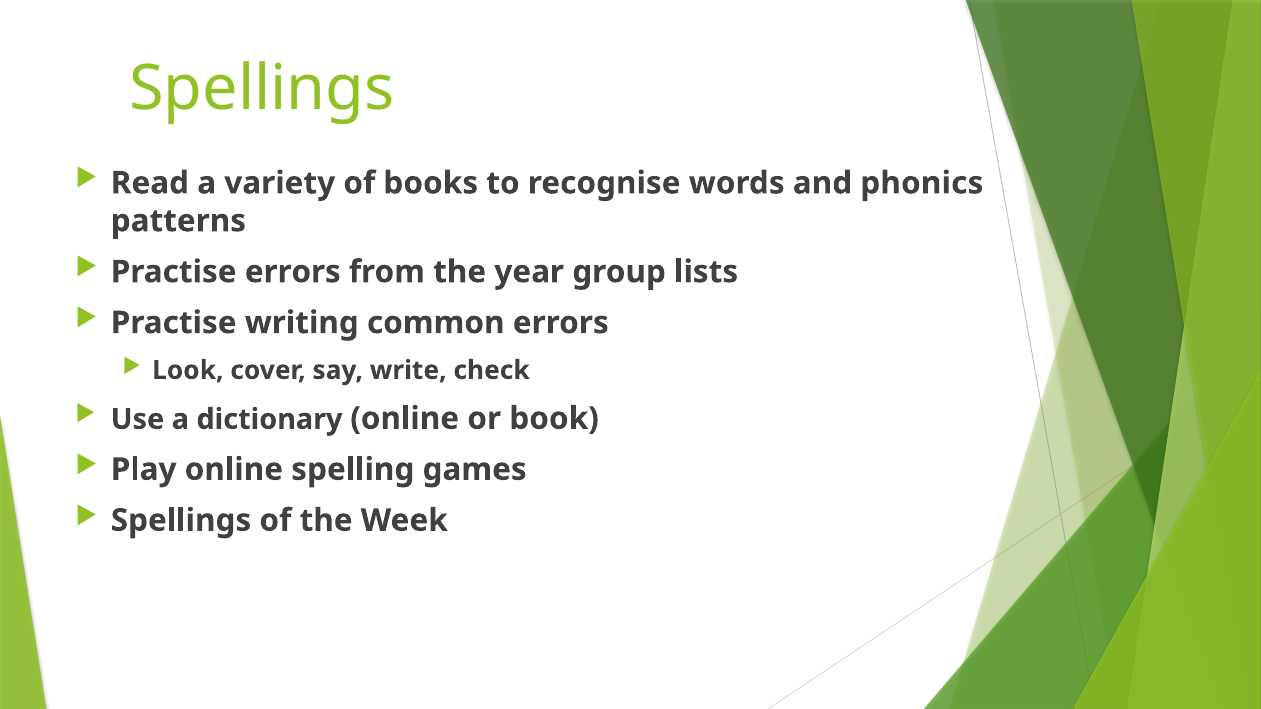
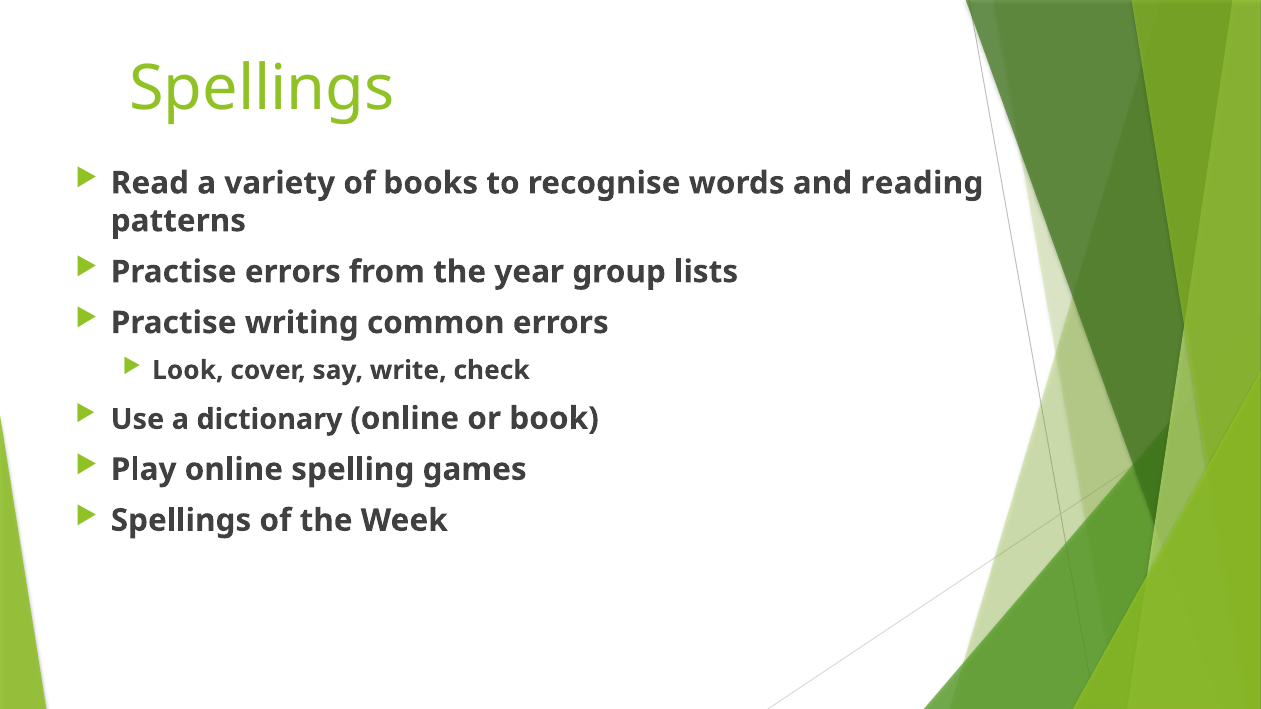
phonics: phonics -> reading (922, 183)
